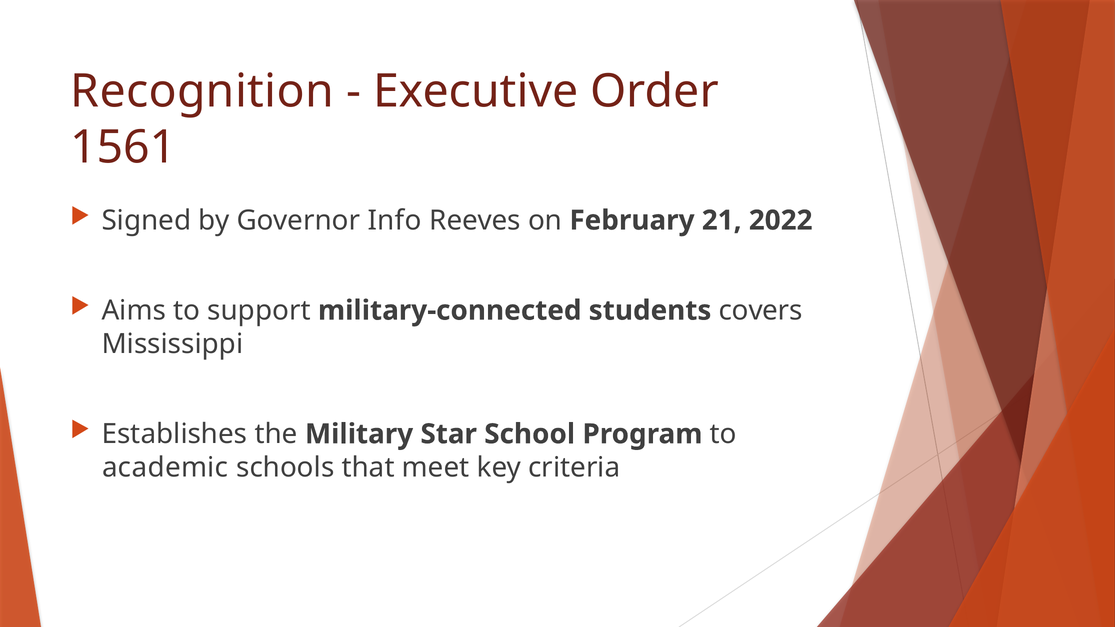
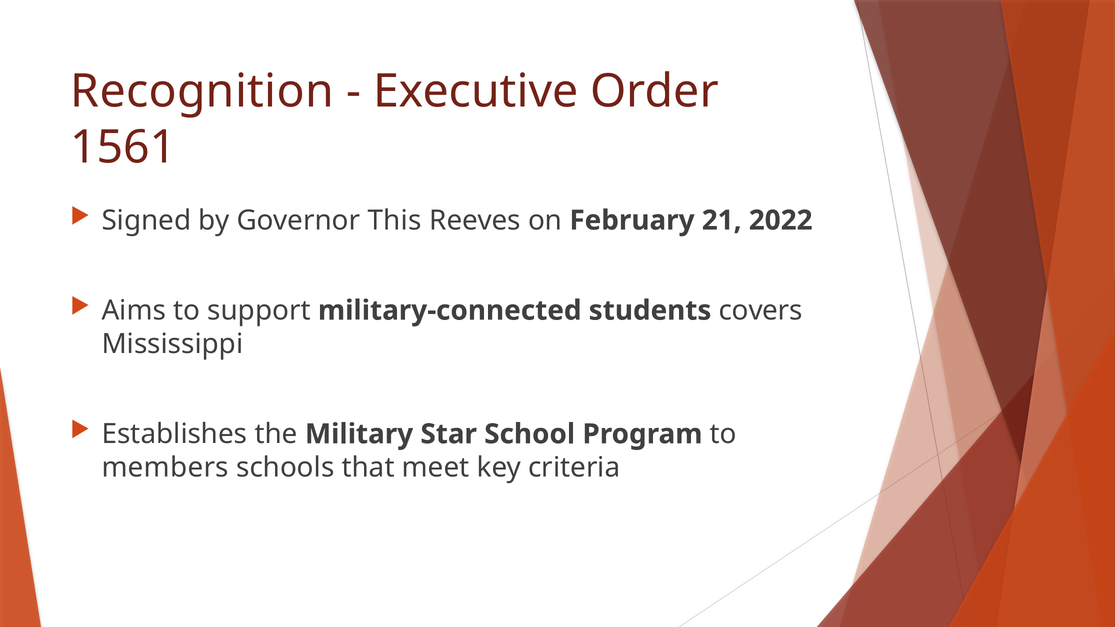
Info: Info -> This (395, 220)
academic: academic -> members (165, 468)
